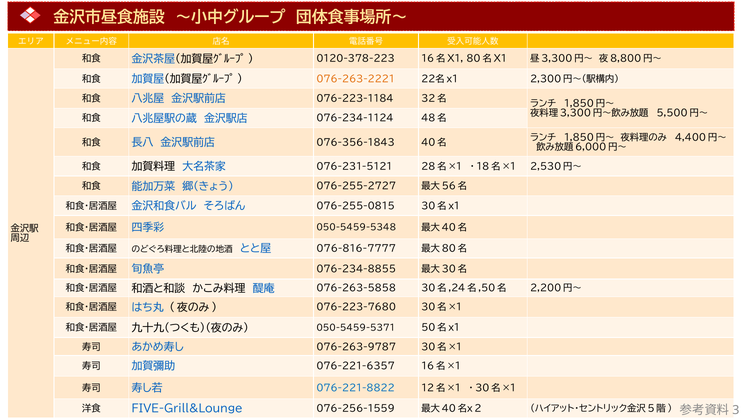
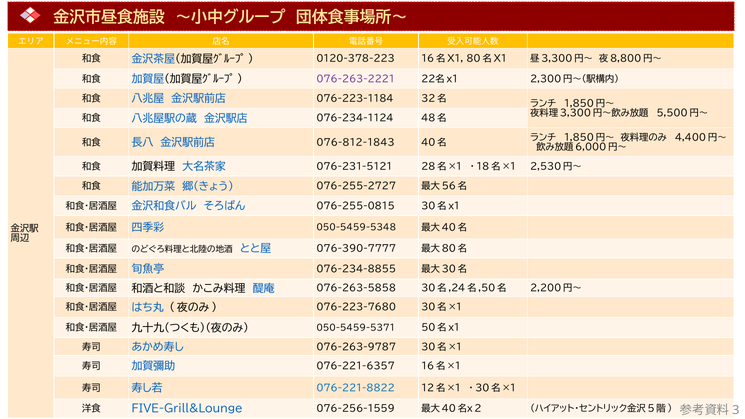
076-263-2221 colour: orange -> purple (356, 79)
076-356-1843: 076-356-1843 -> 076-812-1843 (356, 143)
076-816-7777: 076-816-7777 -> 076-390-7777 (356, 249)
